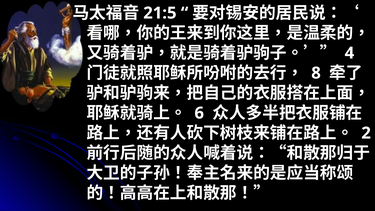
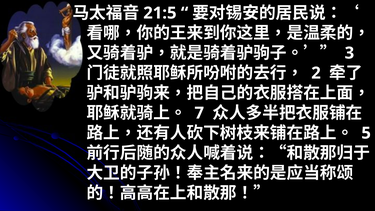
4: 4 -> 3 (349, 53)
8: 8 -> 2 (316, 73)
6: 6 -> 7 (199, 113)
2: 2 -> 5 (366, 133)
